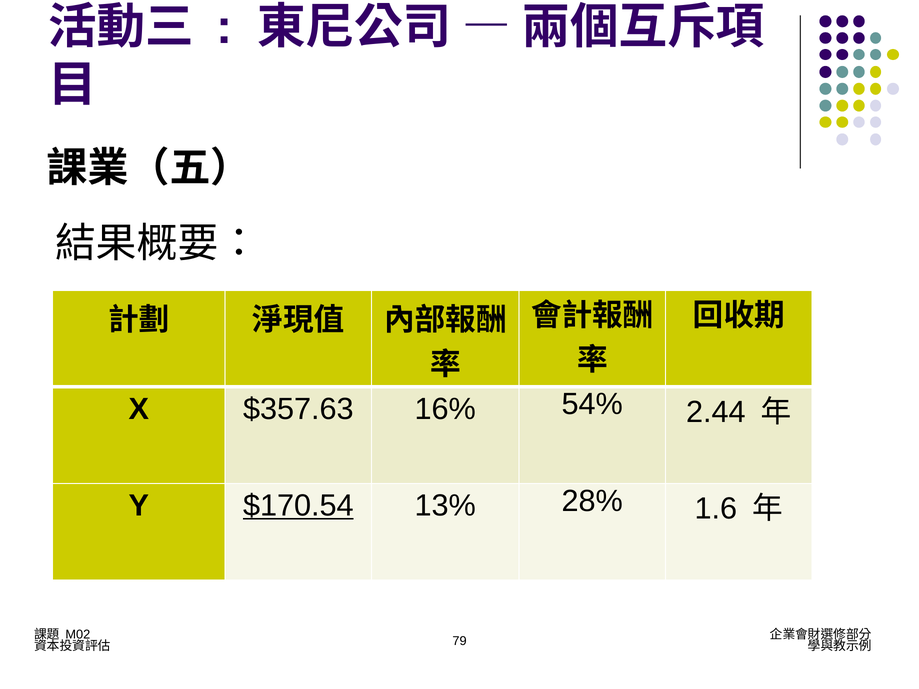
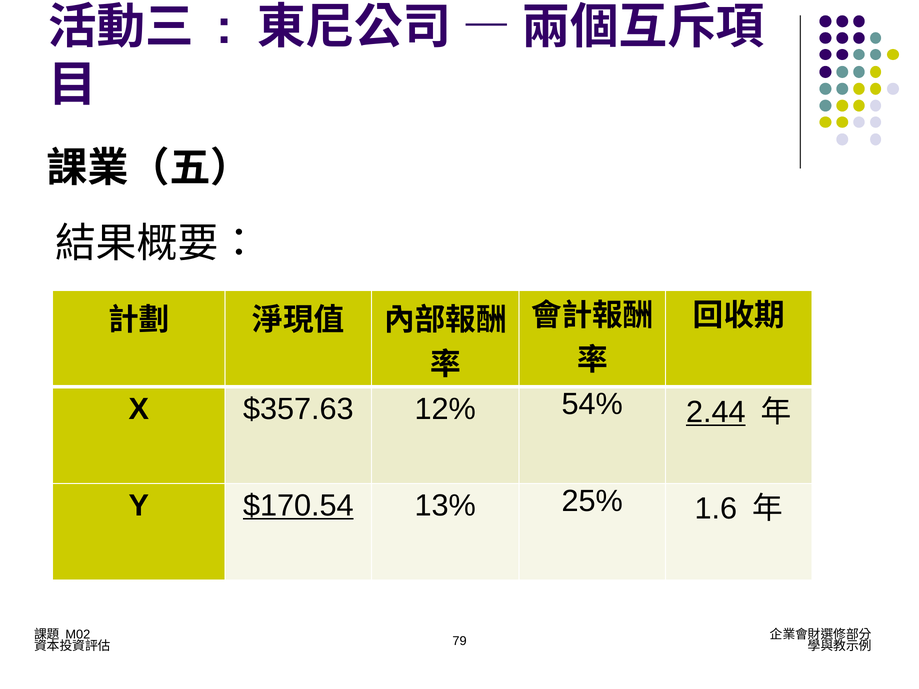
16%: 16% -> 12% (445, 409)
2.44 underline: none -> present (716, 412)
28%: 28% -> 25% (592, 501)
